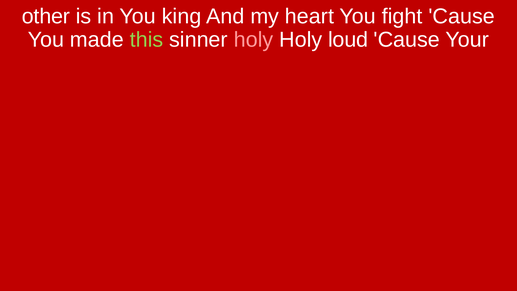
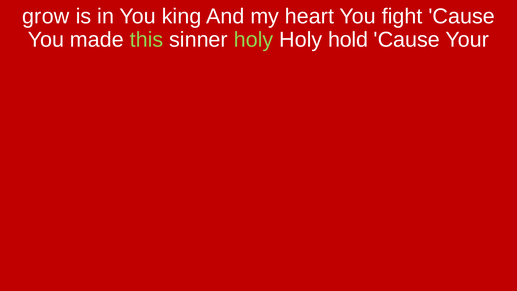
other: other -> grow (46, 16)
holy colour: pink -> light green (254, 40)
loud: loud -> hold (348, 40)
